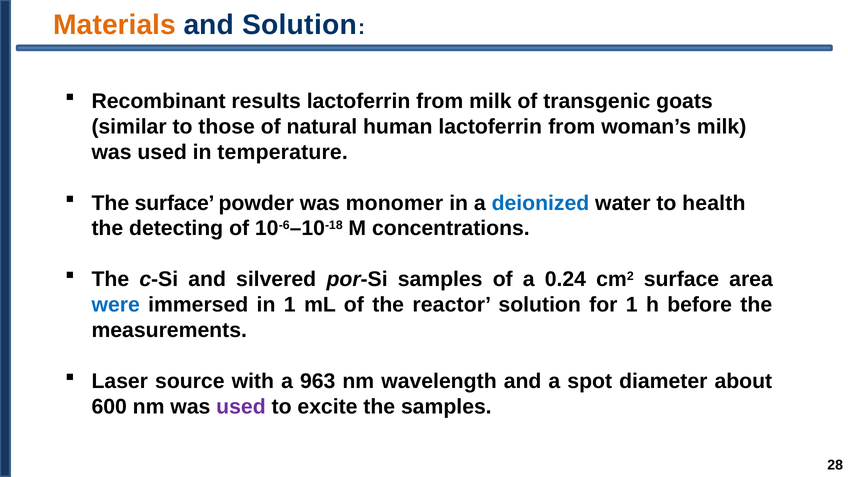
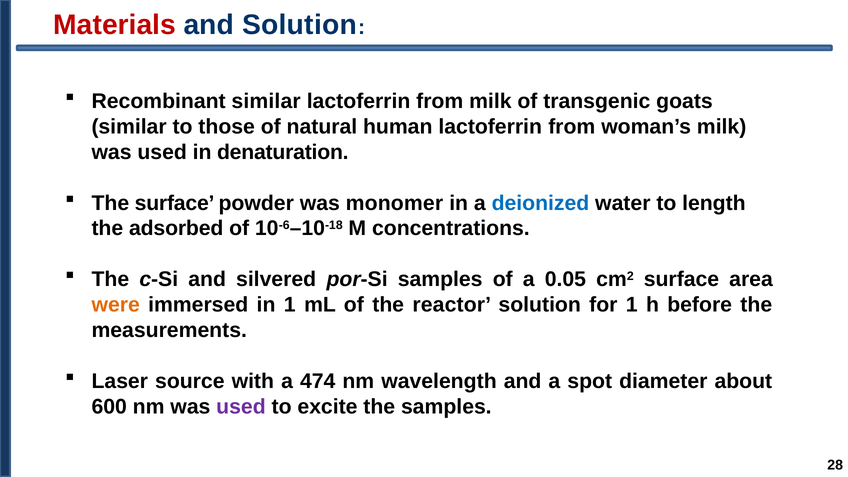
Materials colour: orange -> red (115, 25)
Recombinant results: results -> similar (266, 101)
temperature: temperature -> denaturation (283, 152)
health: health -> length (714, 203)
detecting: detecting -> adsorbed (176, 229)
0.24: 0.24 -> 0.05 (565, 279)
were colour: blue -> orange (116, 305)
963: 963 -> 474 (318, 381)
